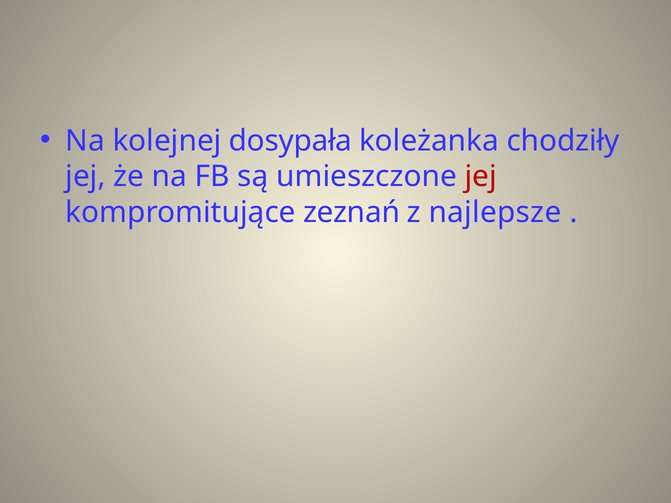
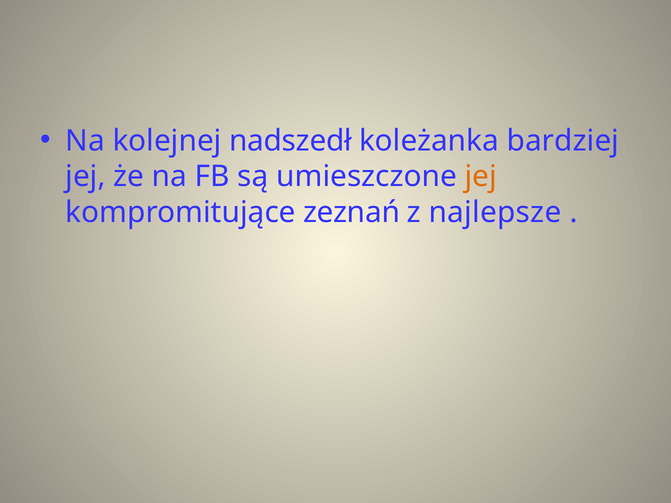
dosypała: dosypała -> nadszedł (290, 141)
chodziły: chodziły -> bardziej (563, 141)
jej colour: red -> orange (481, 177)
